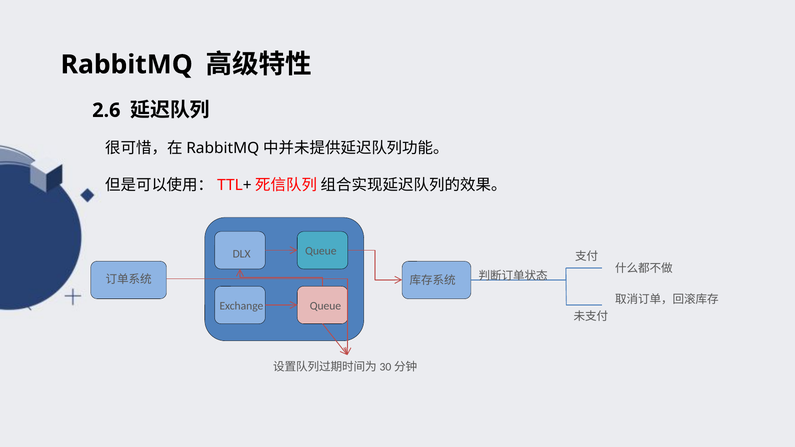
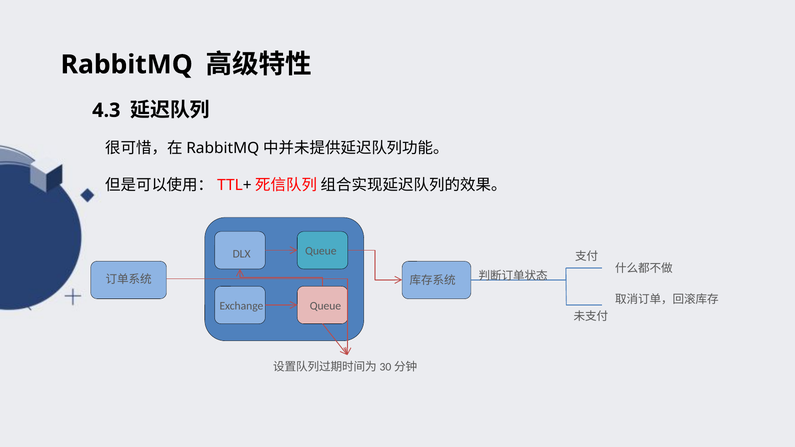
2.6: 2.6 -> 4.3 (106, 110)
